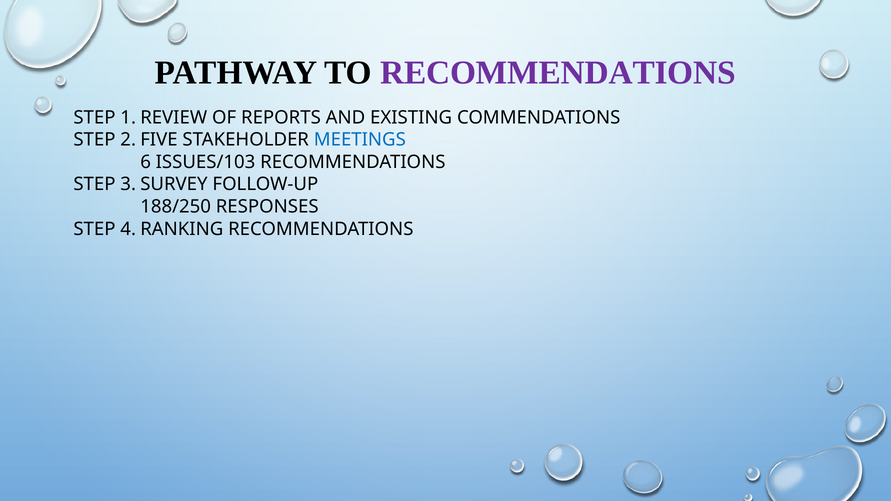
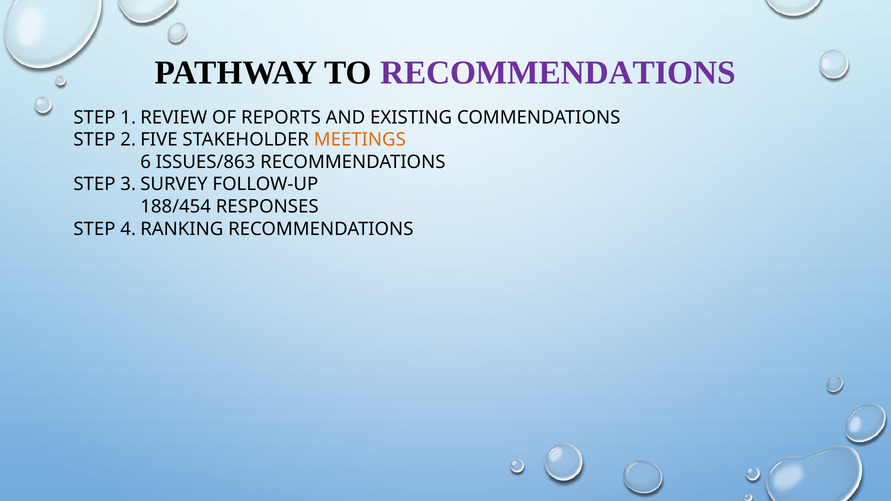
MEETINGS colour: blue -> orange (360, 140)
ISSUES/103: ISSUES/103 -> ISSUES/863 (205, 162)
188/250: 188/250 -> 188/454 (176, 207)
